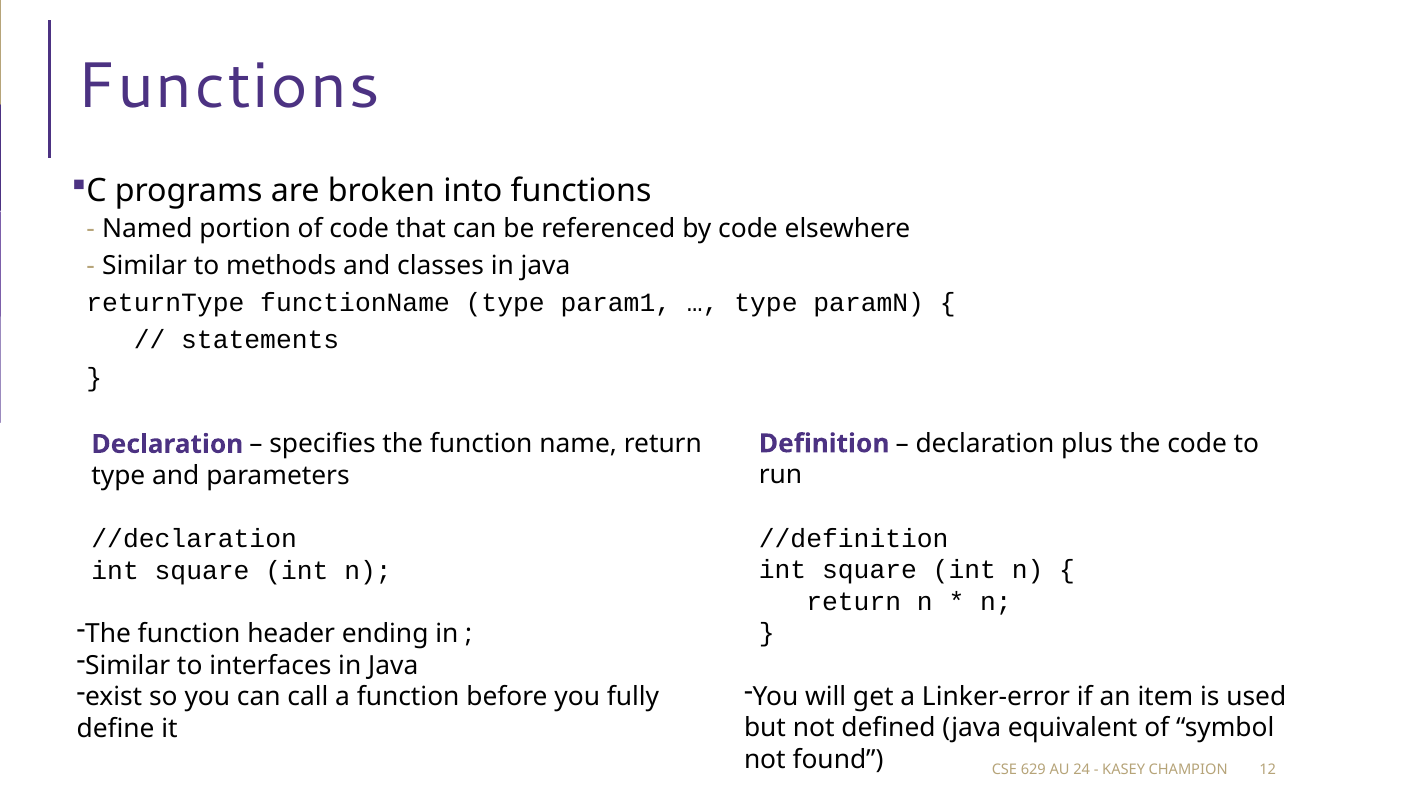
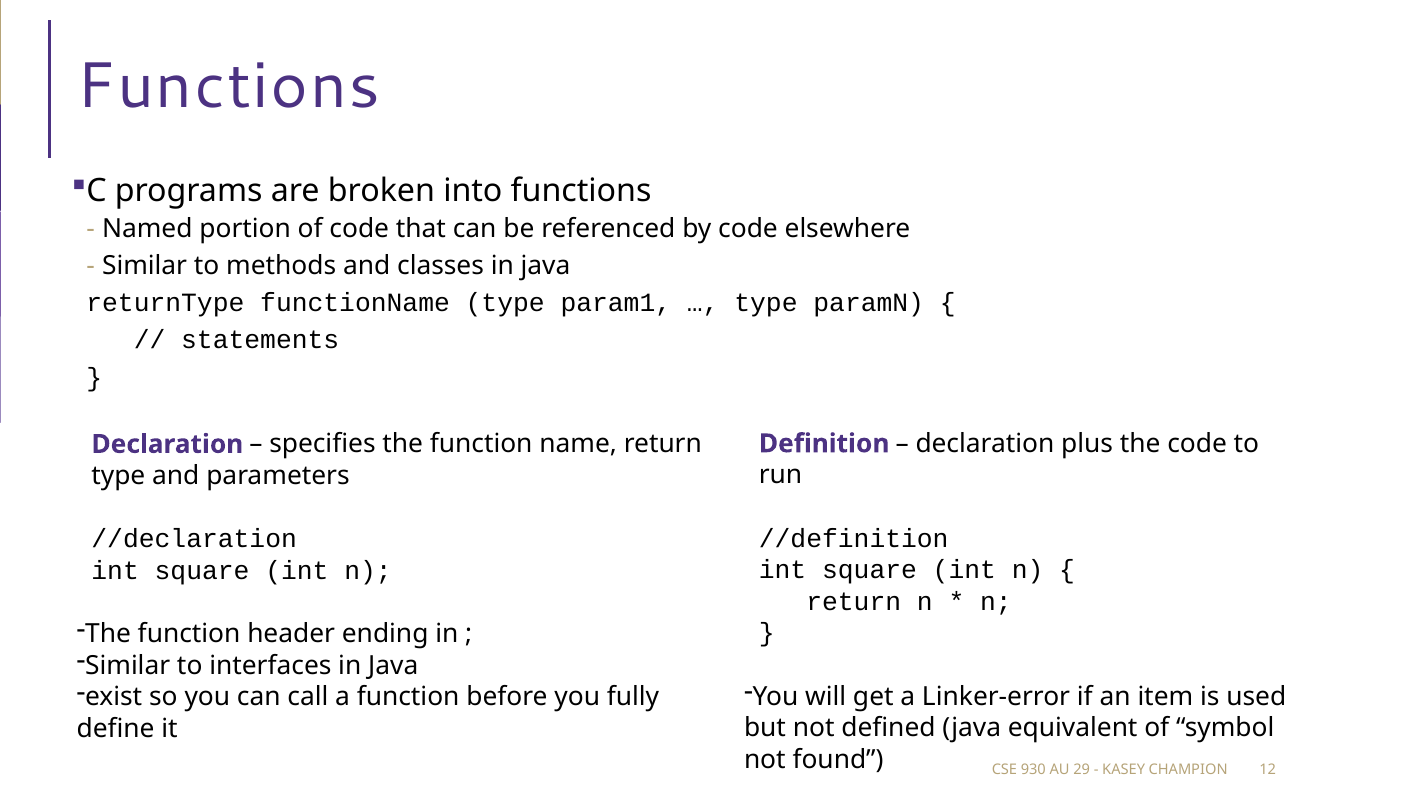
629: 629 -> 930 (1033, 770)
24: 24 -> 29 (1082, 770)
